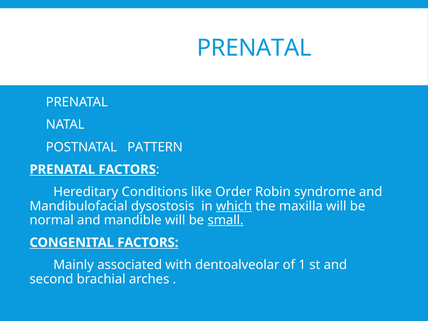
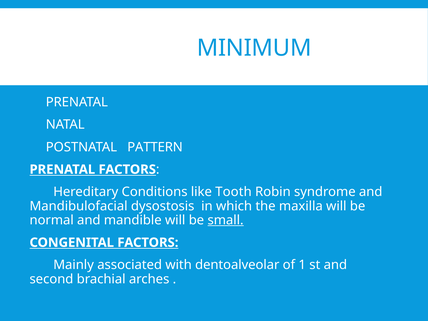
PRENATAL: PRENATAL -> MINIMUM (254, 48)
Order: Order -> Tooth (234, 192)
which underline: present -> none (234, 206)
